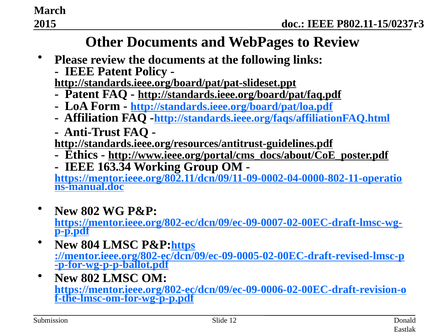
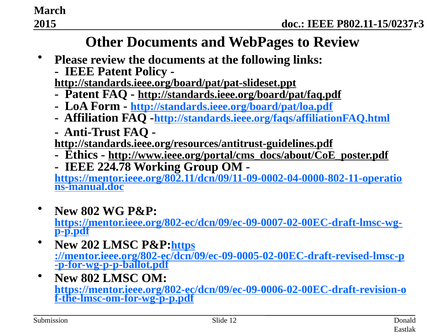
163.34: 163.34 -> 224.78 (114, 167)
804: 804 -> 202 (90, 244)
